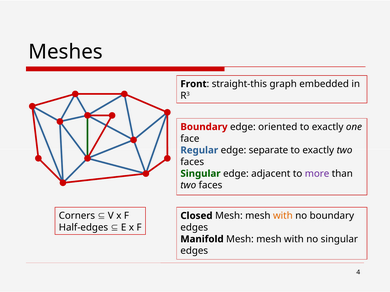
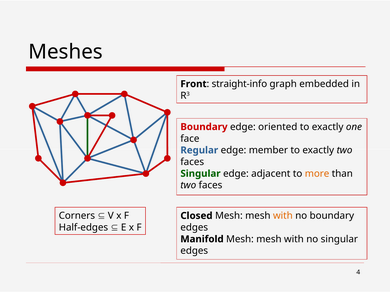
straight-this: straight-this -> straight-info (239, 84)
separate: separate -> member (268, 150)
more colour: purple -> orange (317, 174)
